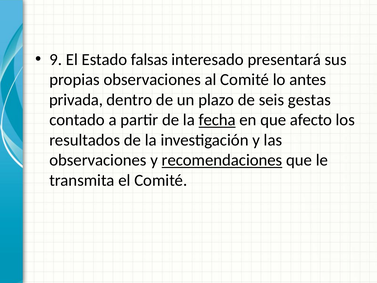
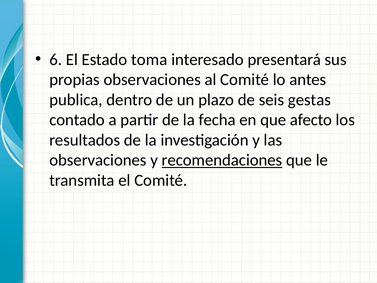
9: 9 -> 6 (56, 59)
falsas: falsas -> toma (149, 59)
privada: privada -> publica (76, 100)
fecha underline: present -> none (217, 120)
